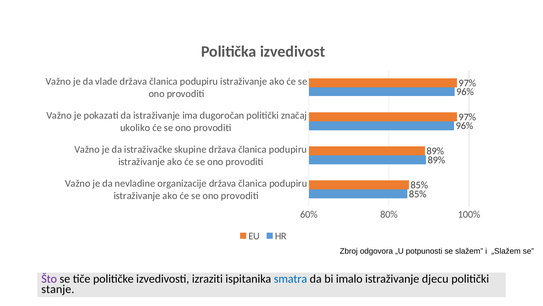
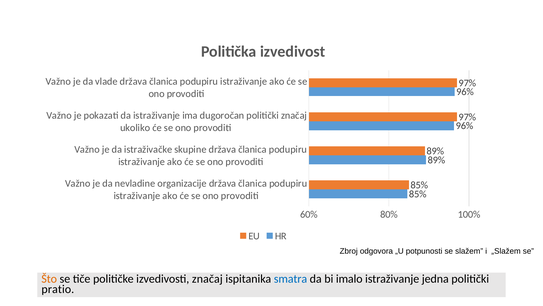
Što colour: purple -> orange (49, 278)
izvedivosti izraziti: izraziti -> značaj (207, 278)
djecu: djecu -> jedna (435, 278)
stanje: stanje -> pratio (58, 289)
